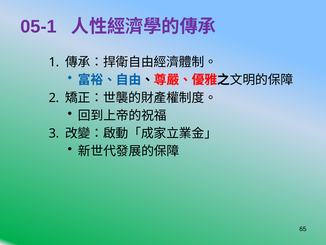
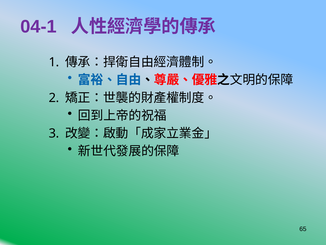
05-1: 05-1 -> 04-1 (38, 27)
